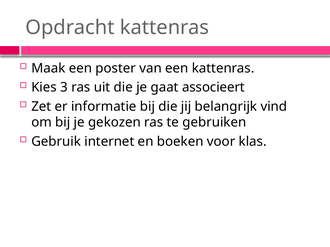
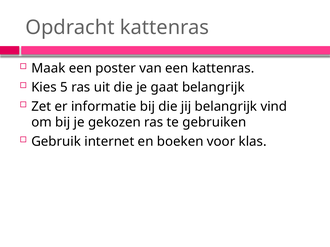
3: 3 -> 5 (64, 87)
gaat associeert: associeert -> belangrijk (213, 87)
